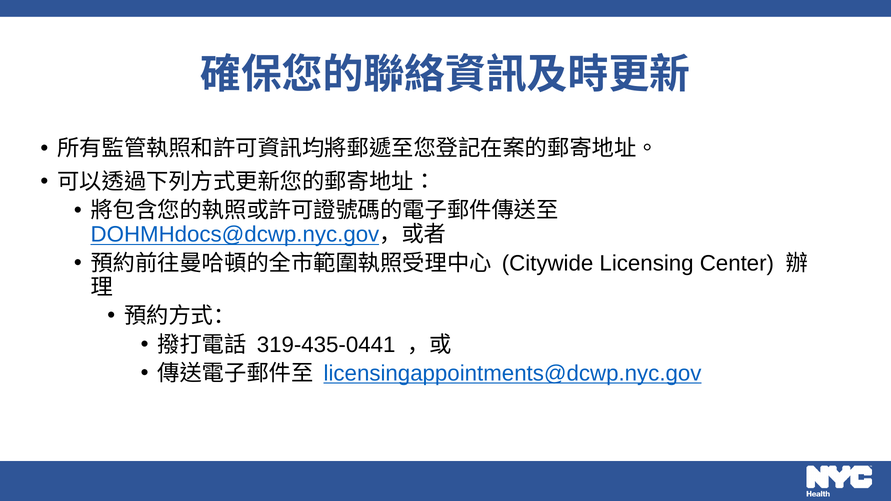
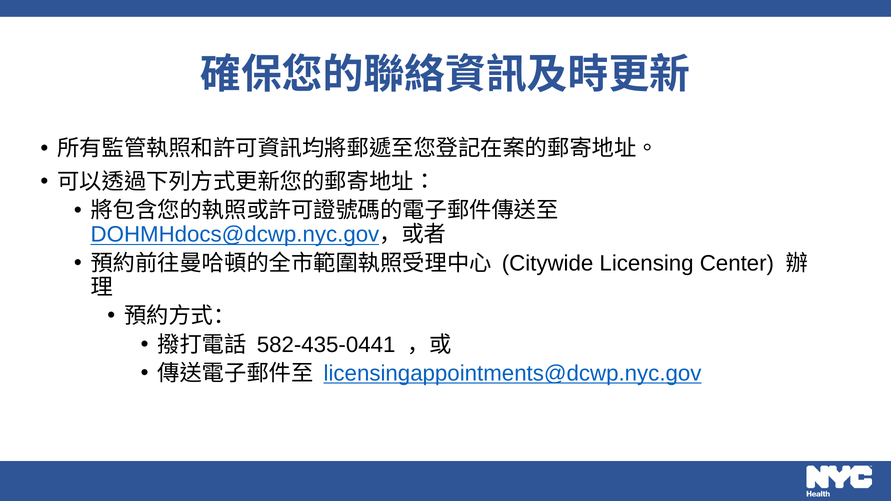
319-435-0441: 319-435-0441 -> 582-435-0441 (326, 345)
